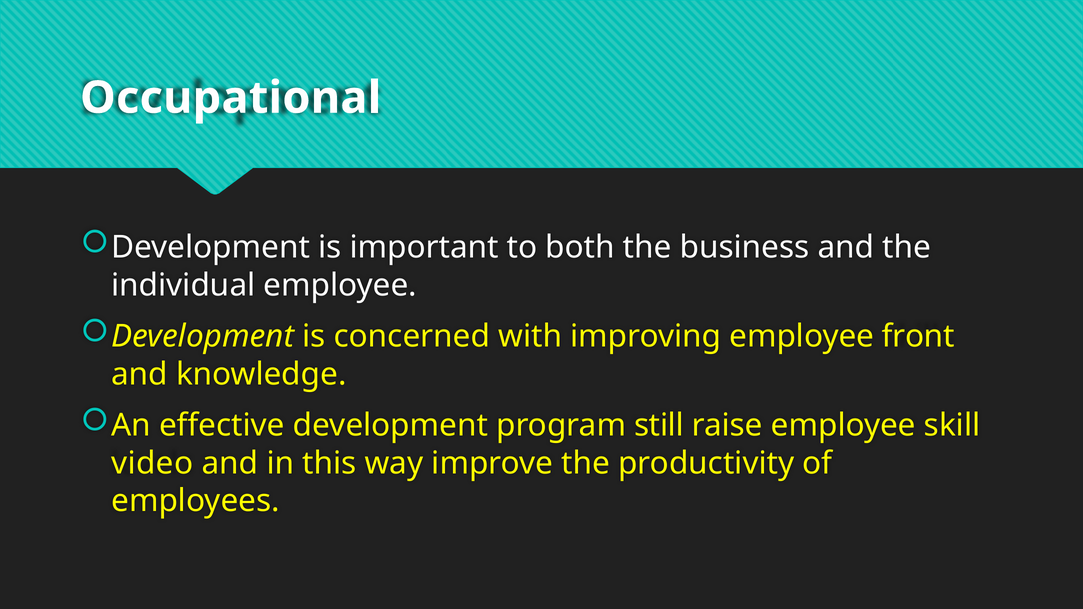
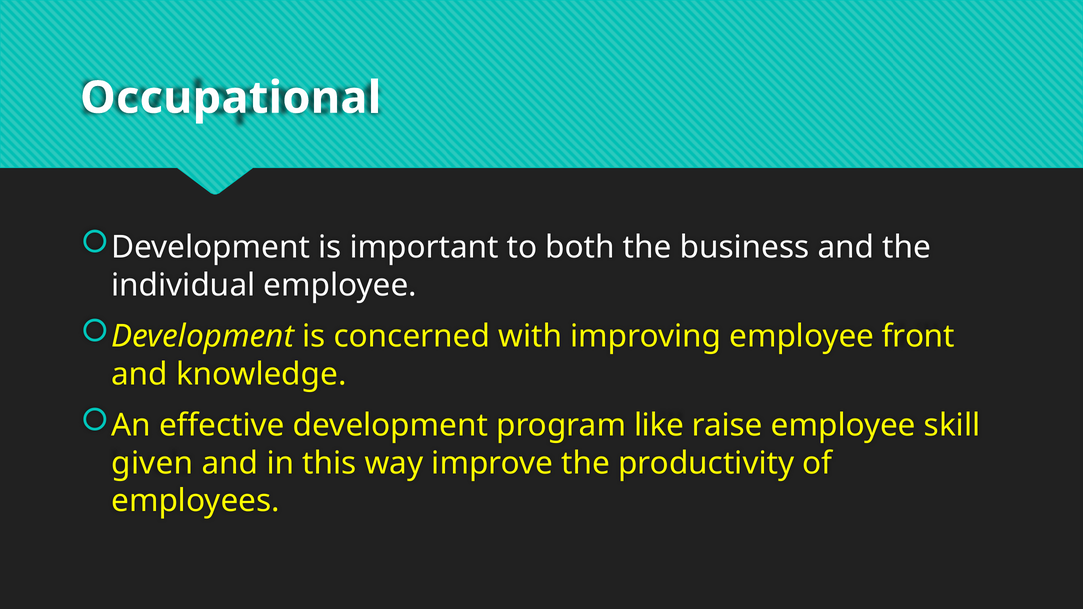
still: still -> like (659, 425)
video: video -> given (152, 463)
